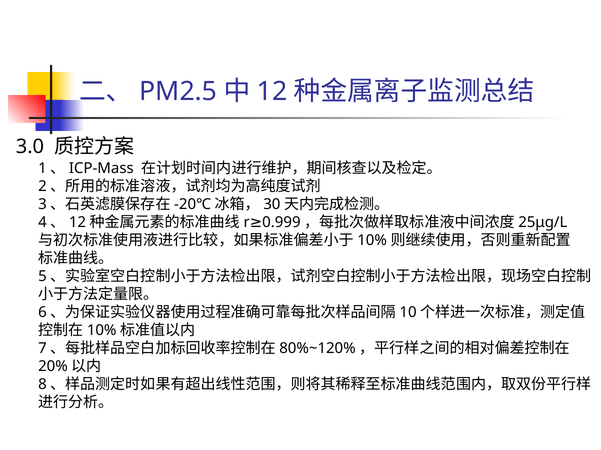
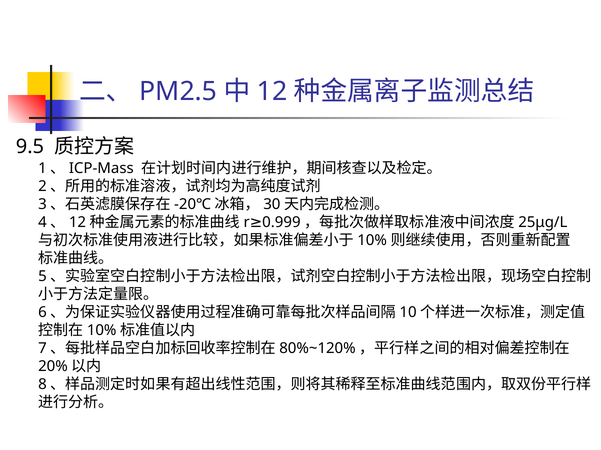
3.0: 3.0 -> 9.5 (30, 147)
